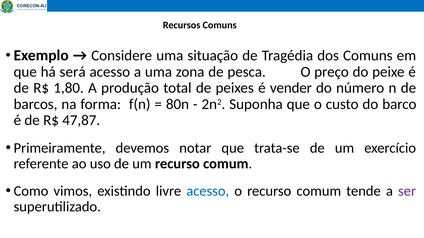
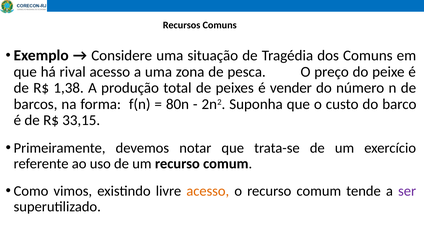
será: será -> rival (73, 72)
1,80: 1,80 -> 1,38 (69, 88)
47,87: 47,87 -> 33,15 (81, 121)
acesso colour: blue -> orange (208, 191)
